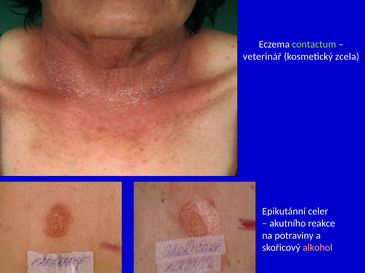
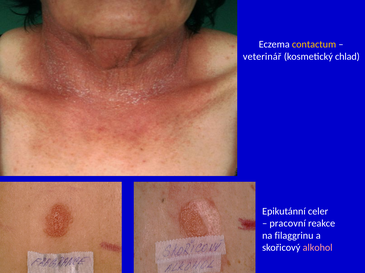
contactum colour: light green -> yellow (314, 44)
zcela: zcela -> chlad (347, 57)
akutního: akutního -> pracovní (288, 224)
potraviny: potraviny -> filaggrinu (294, 236)
